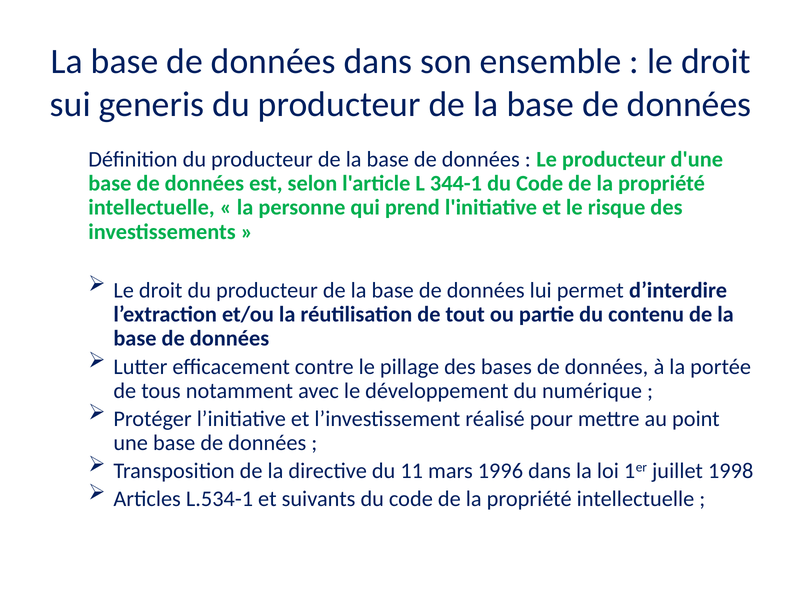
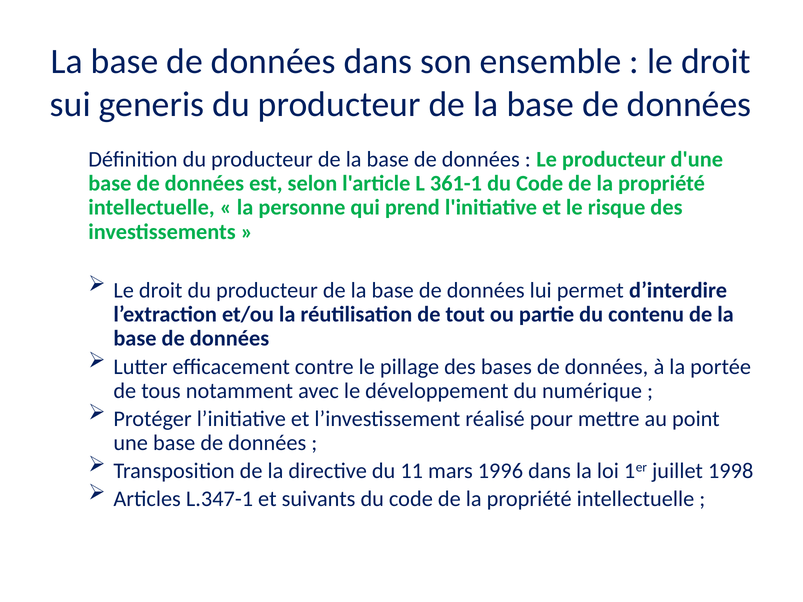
344-1: 344-1 -> 361-1 (456, 184)
L.534-1: L.534-1 -> L.347-1 (219, 499)
